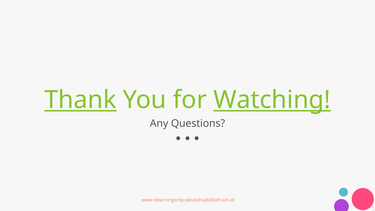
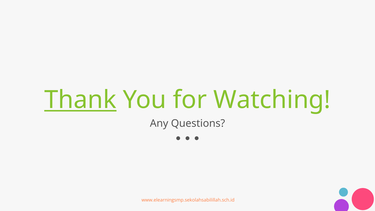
Watching underline: present -> none (272, 100)
